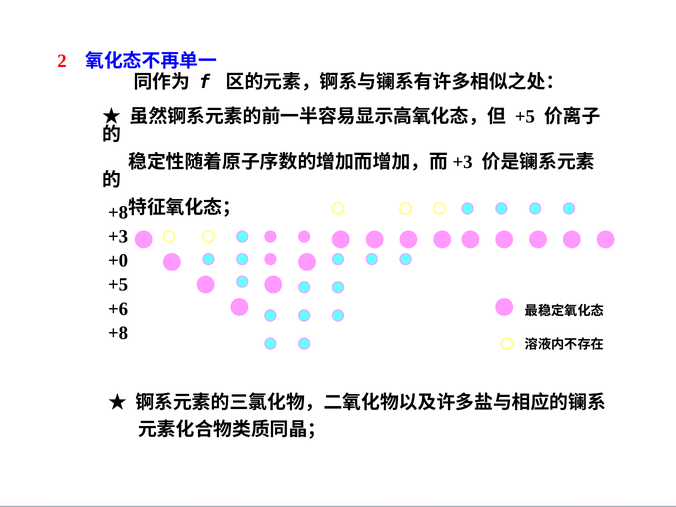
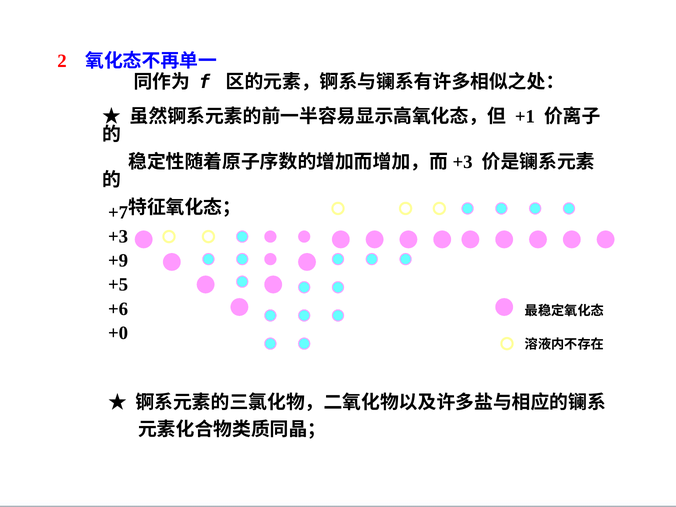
+5: +5 -> +1 (525, 117)
+8: +8 -> +7 (118, 213)
+0: +0 -> +9 (118, 261)
+8: +8 -> +0 (118, 333)
